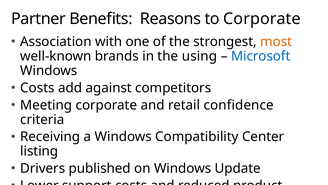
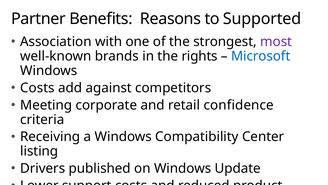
to Corporate: Corporate -> Supported (262, 19)
most colour: orange -> purple (276, 42)
using: using -> rights (200, 56)
